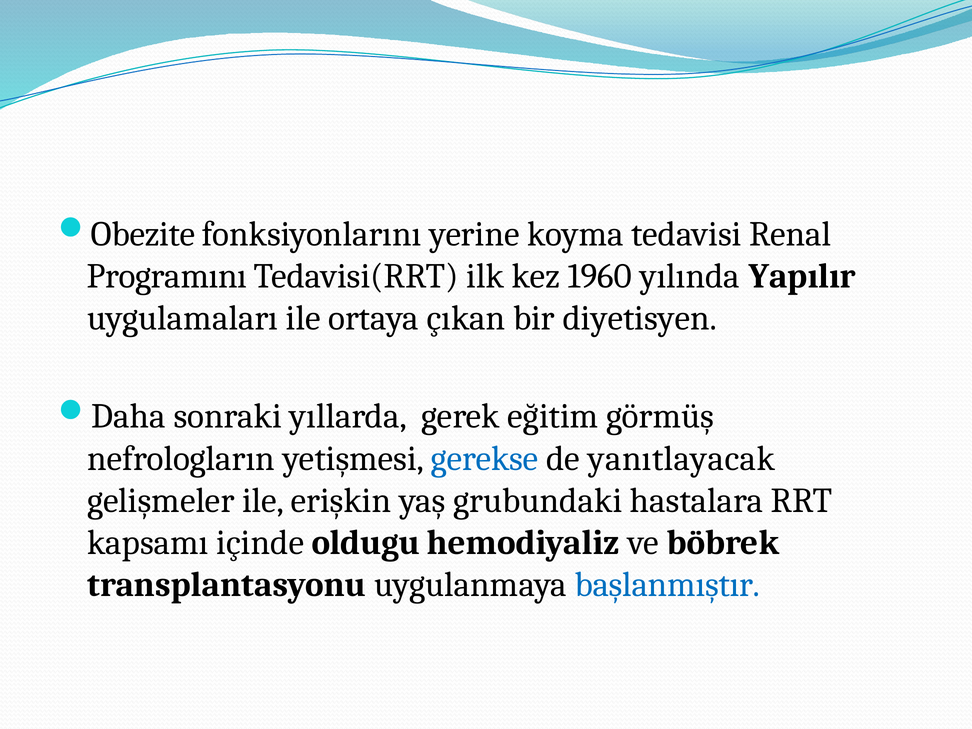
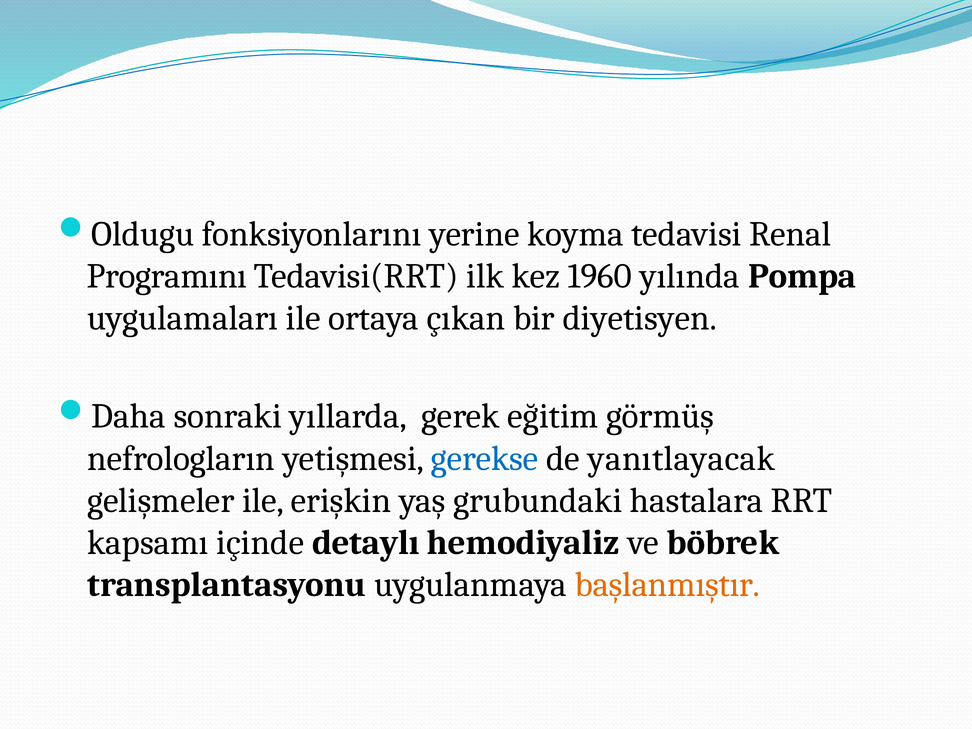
Obezite: Obezite -> Oldugu (143, 234)
Yapılır: Yapılır -> Pompa (802, 276)
oldugu: oldugu -> detaylı (366, 543)
başlanmıştır colour: blue -> orange (667, 585)
